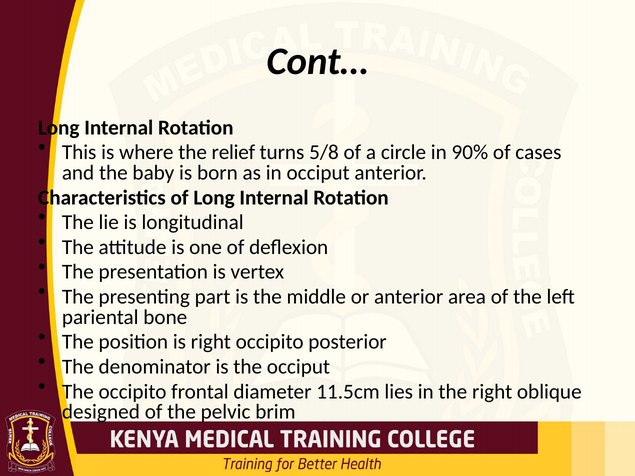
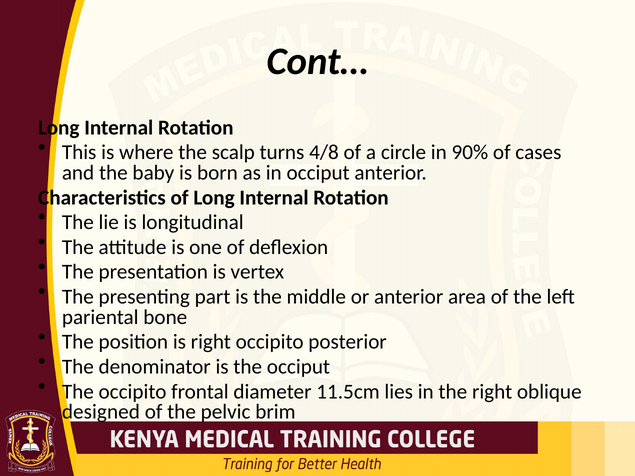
relief: relief -> scalp (233, 153)
5/8: 5/8 -> 4/8 (324, 153)
